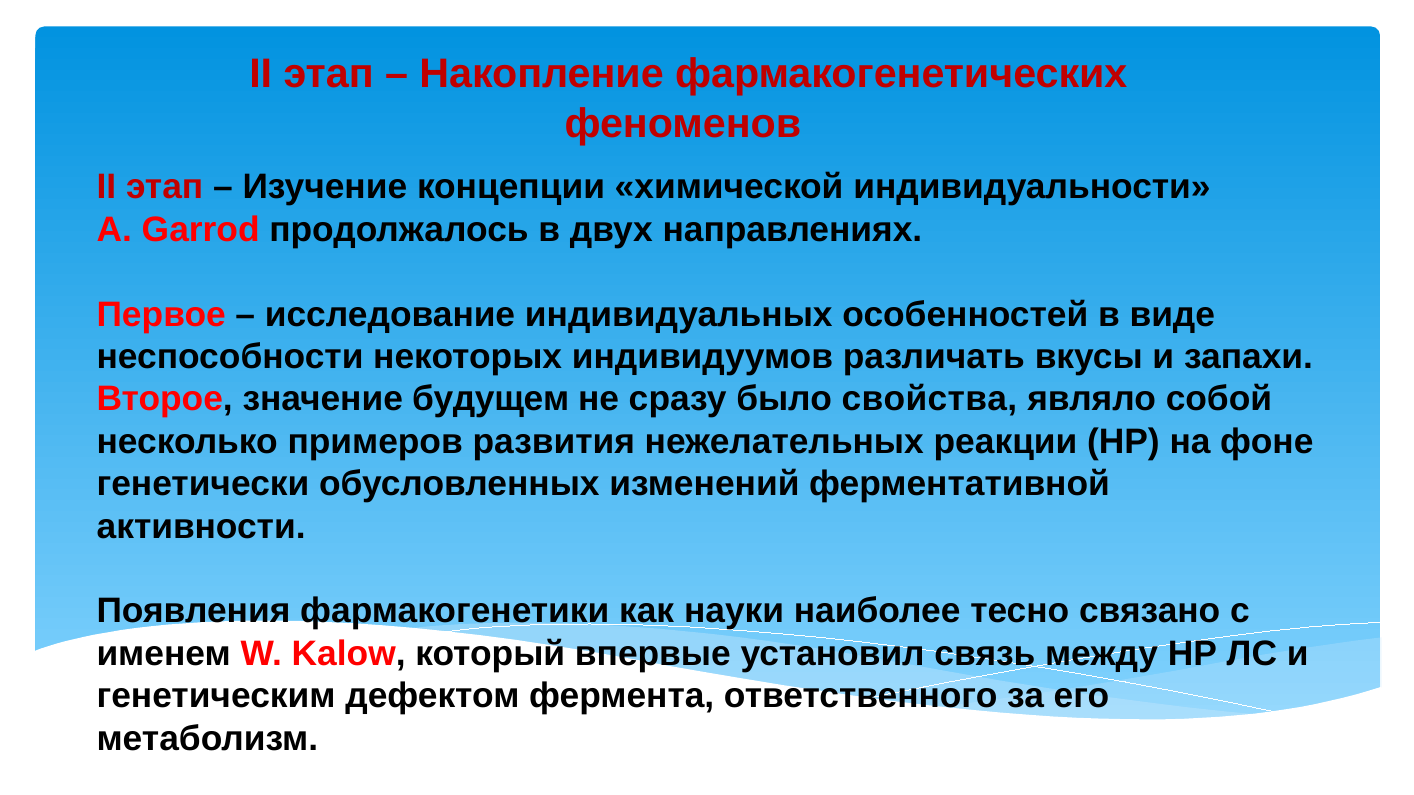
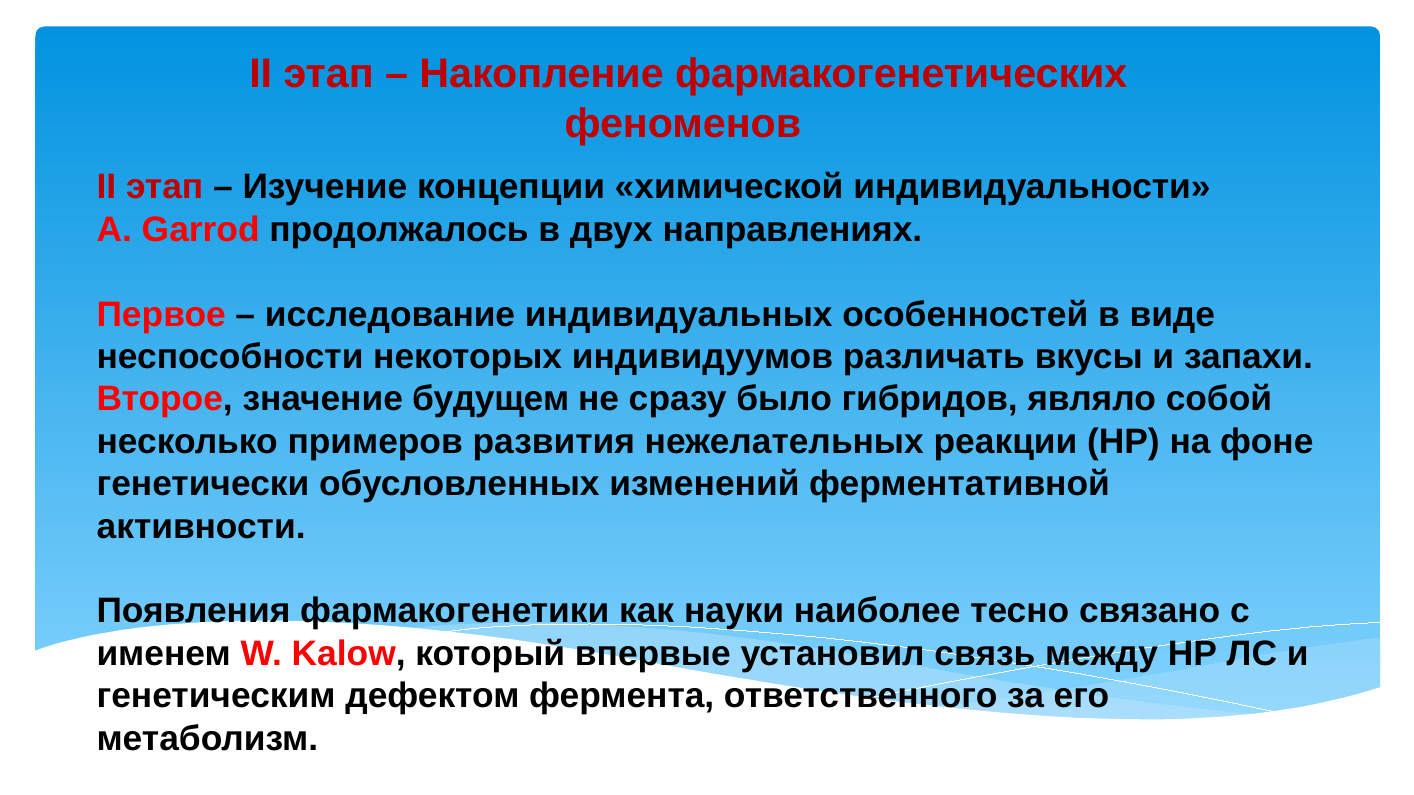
свойства: свойства -> гибридов (930, 399)
